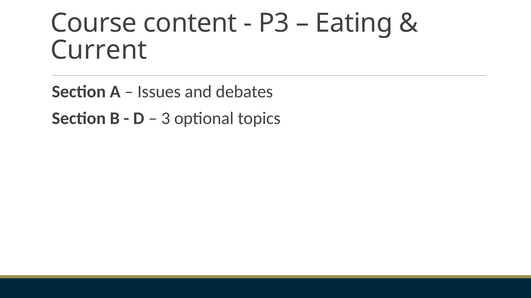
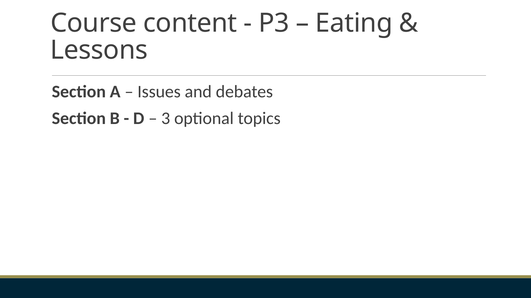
Current: Current -> Lessons (99, 50)
